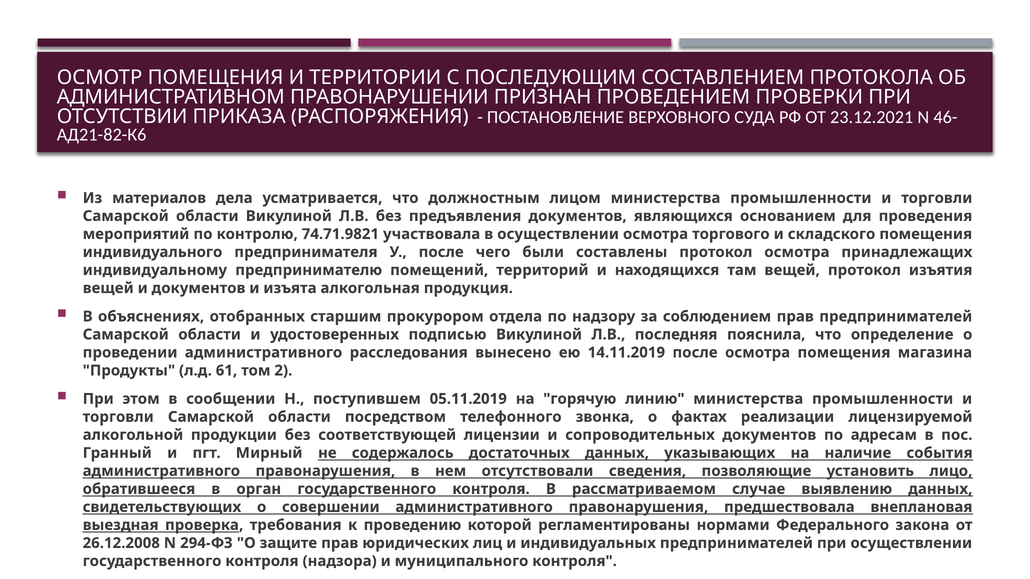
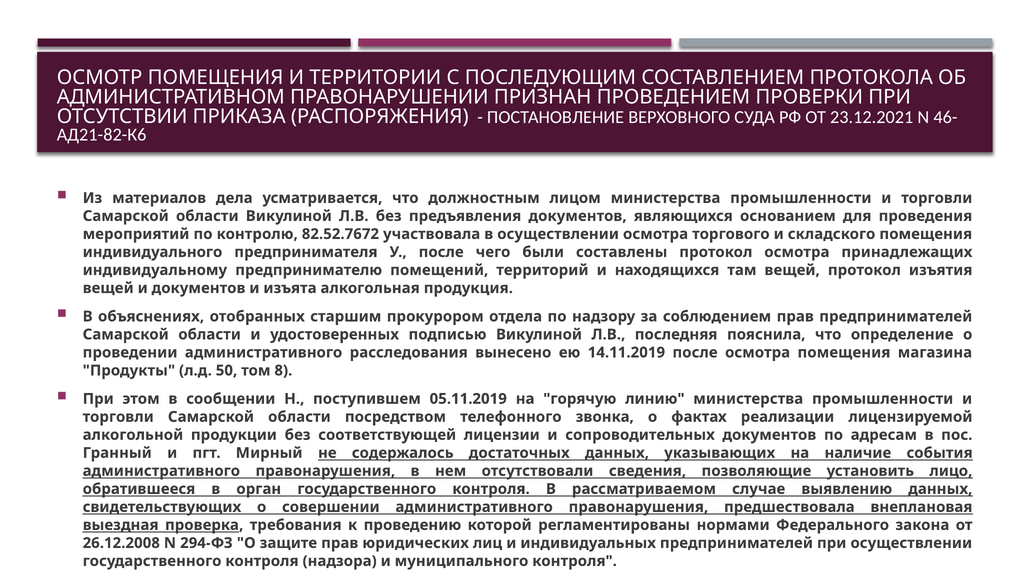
74.71.9821: 74.71.9821 -> 82.52.7672 (340, 234)
61: 61 -> 50 (227, 371)
2: 2 -> 8 (283, 371)
